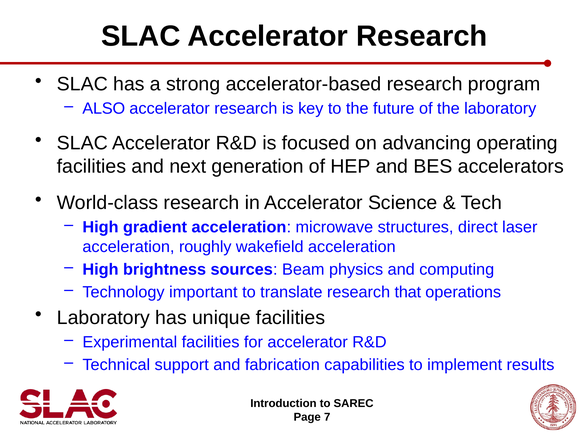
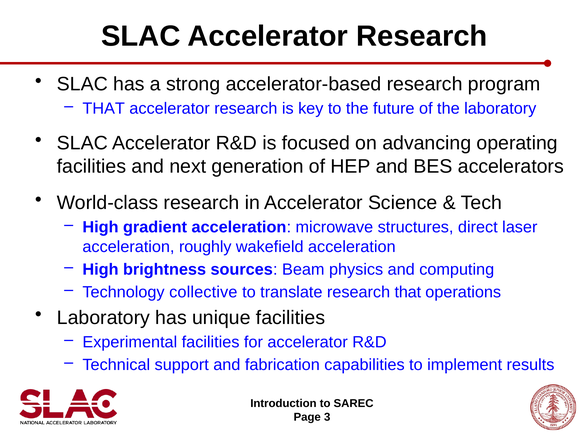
ALSO: ALSO -> THAT (104, 109)
important: important -> collective (203, 292)
7: 7 -> 3 (327, 417)
